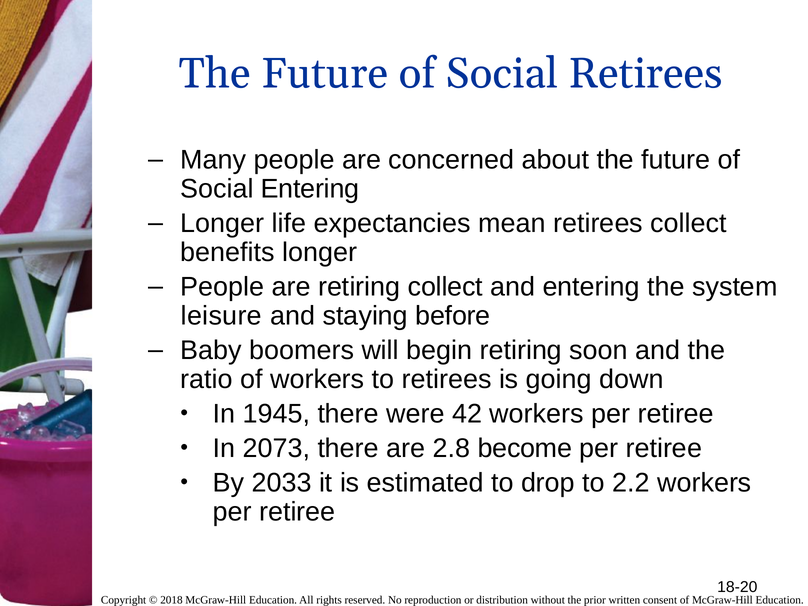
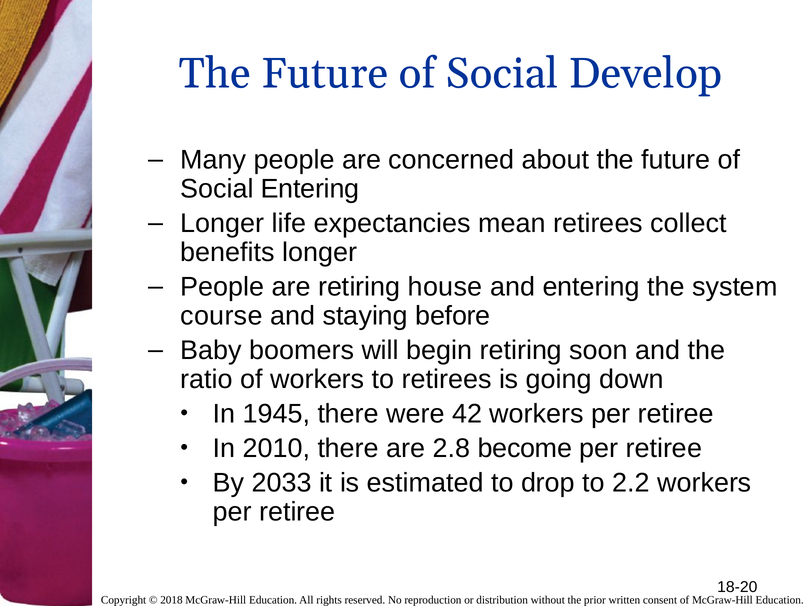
Social Retirees: Retirees -> Develop (646, 74)
retiring collect: collect -> house (445, 287)
leisure: leisure -> course (221, 316)
2073: 2073 -> 2010 (276, 448)
